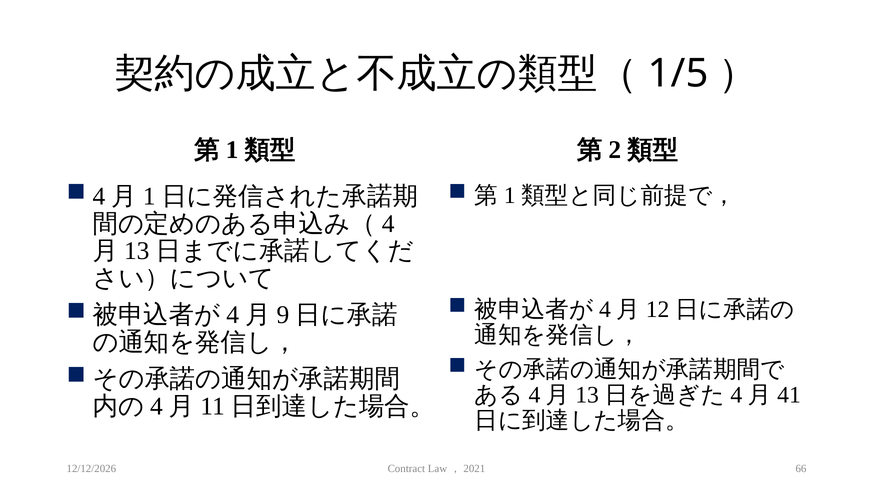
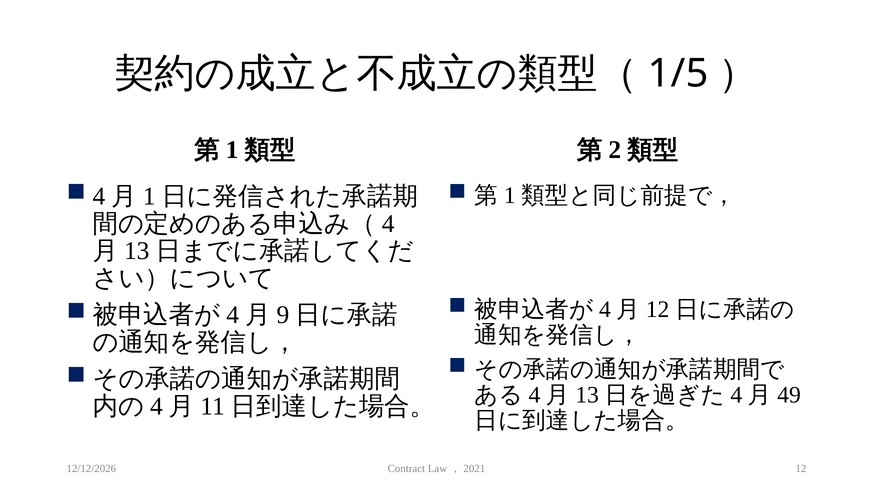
41: 41 -> 49 (789, 395)
66: 66 -> 12 (801, 469)
